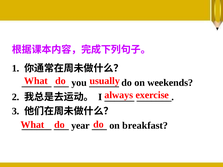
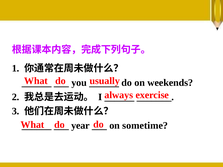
breakfast: breakfast -> sometime (145, 126)
